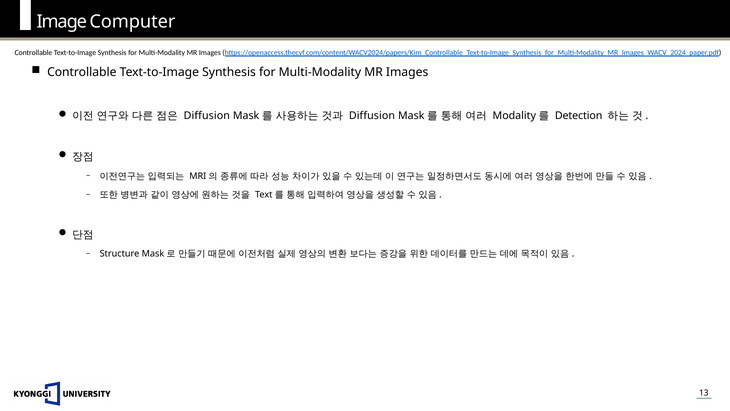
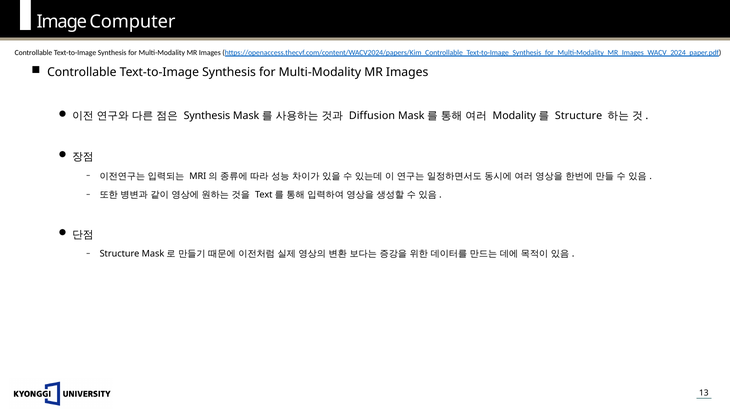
Diffusion: Diffusion -> Synthesis (207, 116)
Detection: Detection -> Structure (579, 116)
